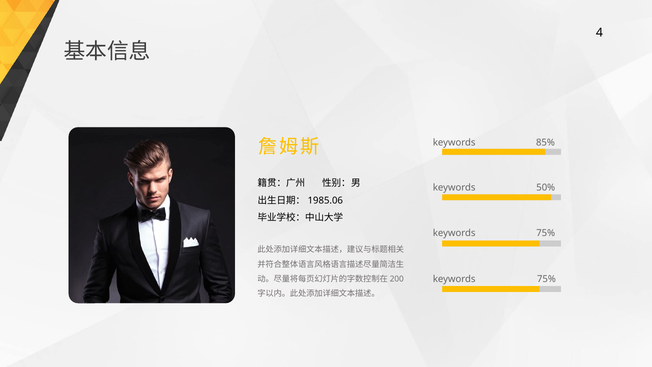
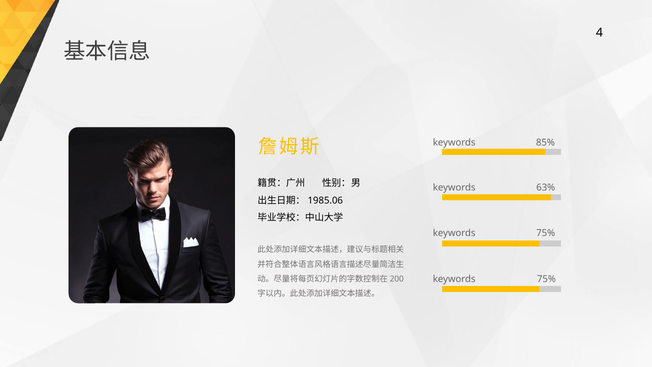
50%: 50% -> 63% (546, 188)
